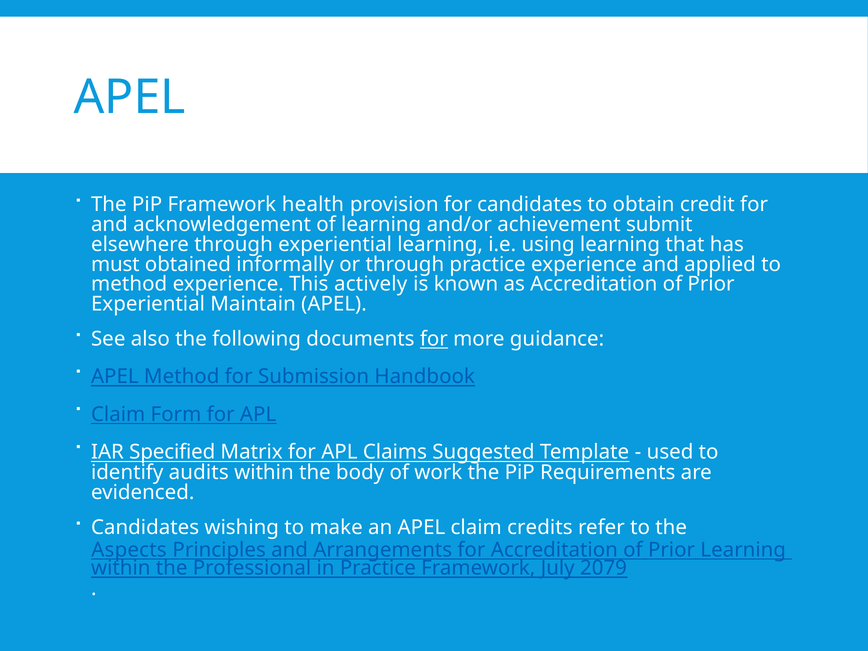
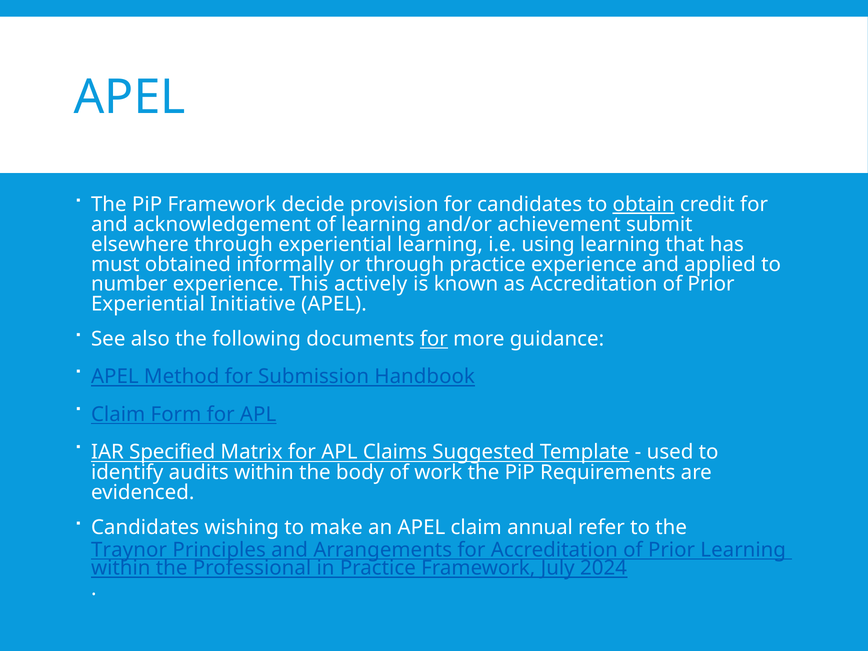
health: health -> decide (313, 204)
obtain underline: none -> present (644, 204)
method: method -> number (129, 284)
Maintain: Maintain -> Initiative (253, 304)
credits: credits -> annual (540, 528)
Aspects: Aspects -> Traynor (129, 550)
2079: 2079 -> 2024 (604, 568)
